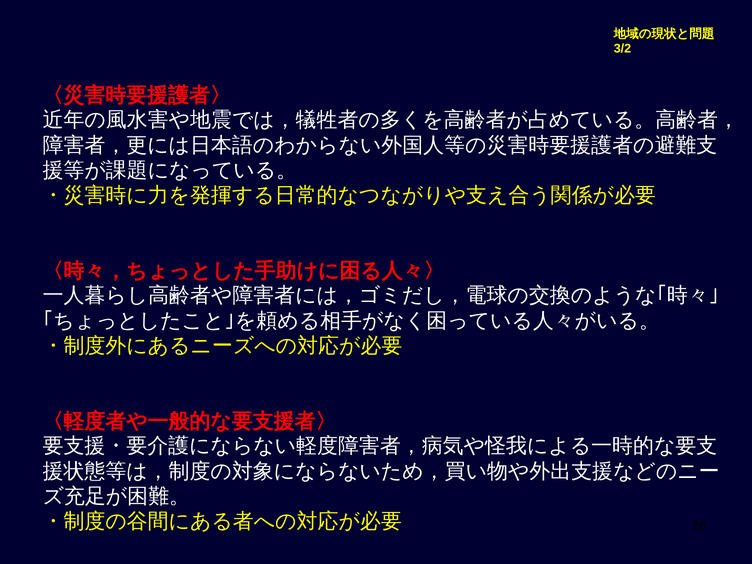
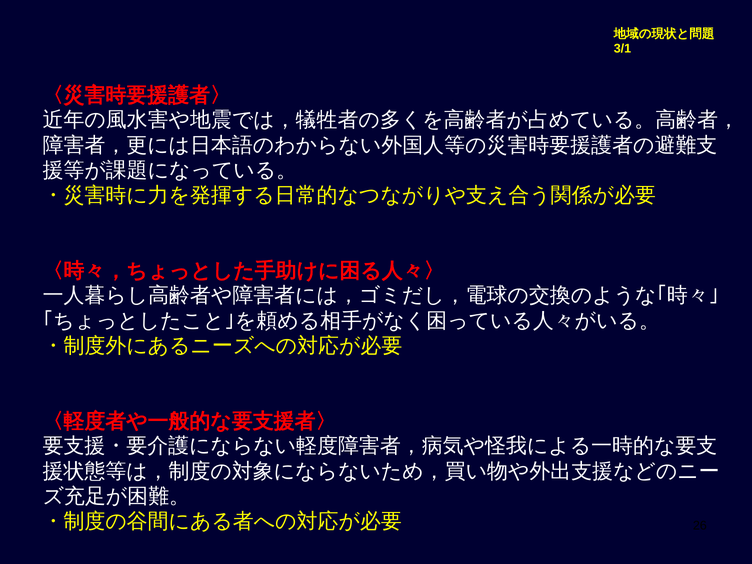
3/2: 3/2 -> 3/1 (622, 49)
